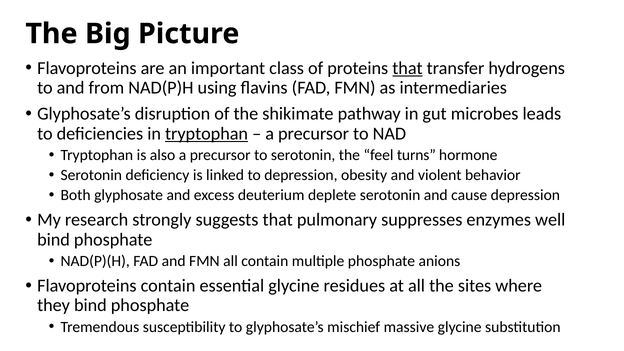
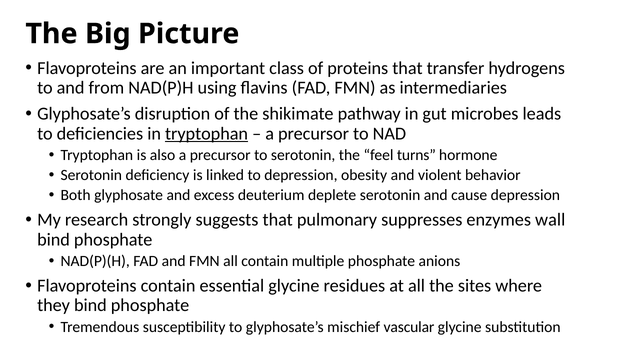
that underline: present -> none (407, 68)
well: well -> wall (550, 220)
massive: massive -> vascular (409, 327)
